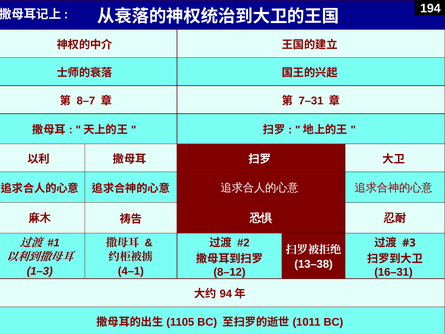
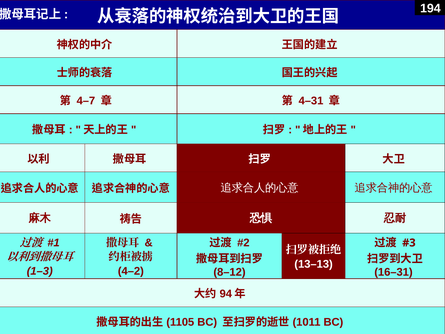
8–7: 8–7 -> 4–7 (86, 101)
7–31: 7–31 -> 4–31 (311, 101)
13–38: 13–38 -> 13–13 (314, 264)
4–1: 4–1 -> 4–2 (131, 271)
